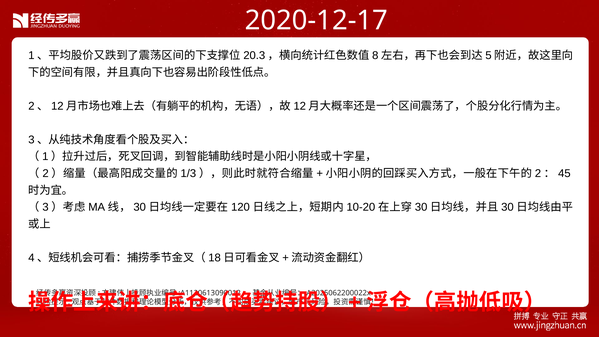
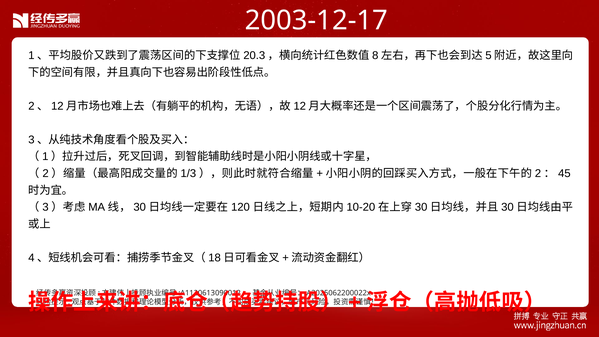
2020-12-17: 2020-12-17 -> 2003-12-17 (316, 21)
